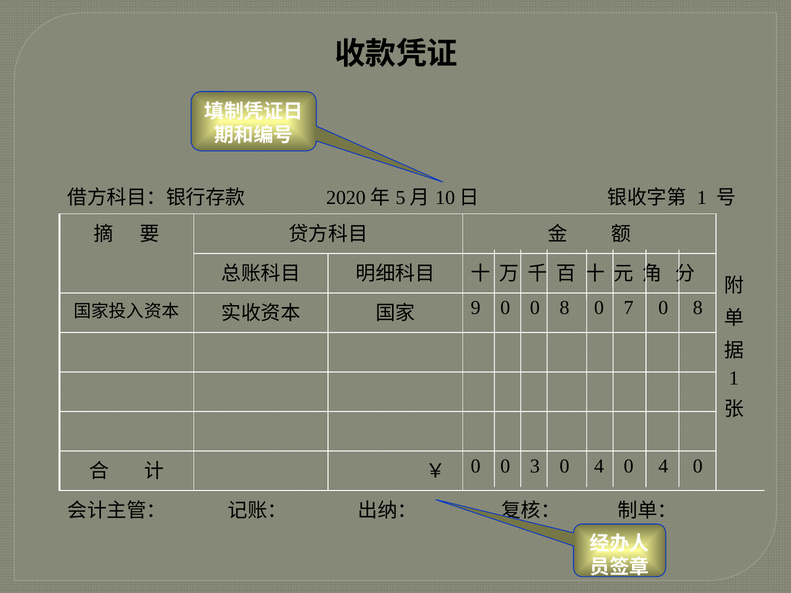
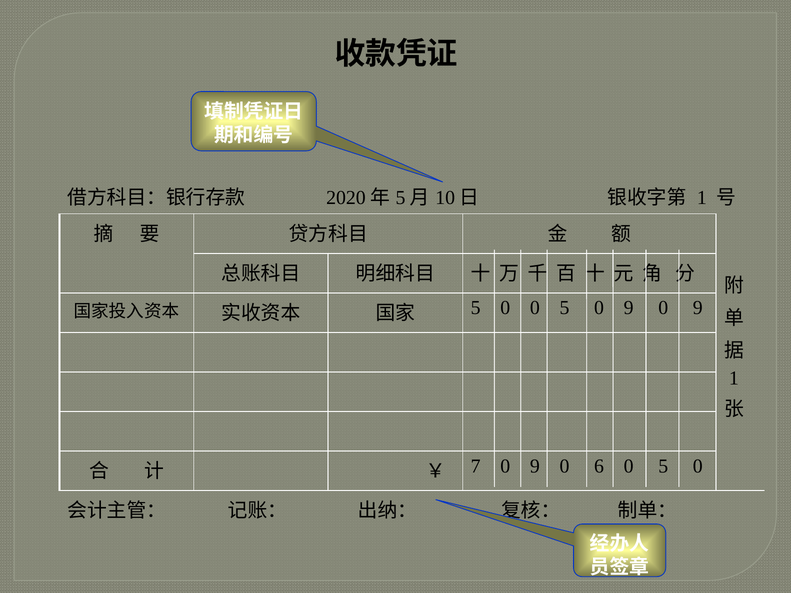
9: 9 -> 5 (476, 308)
0 0 8: 8 -> 5 (565, 308)
7: 7 -> 9 (629, 308)
8: 8 -> 9 (698, 308)
0: 0 -> 7 (476, 466)
3: 3 -> 9 (535, 466)
4: 4 -> 6 (599, 466)
4: 4 -> 5 (663, 466)
